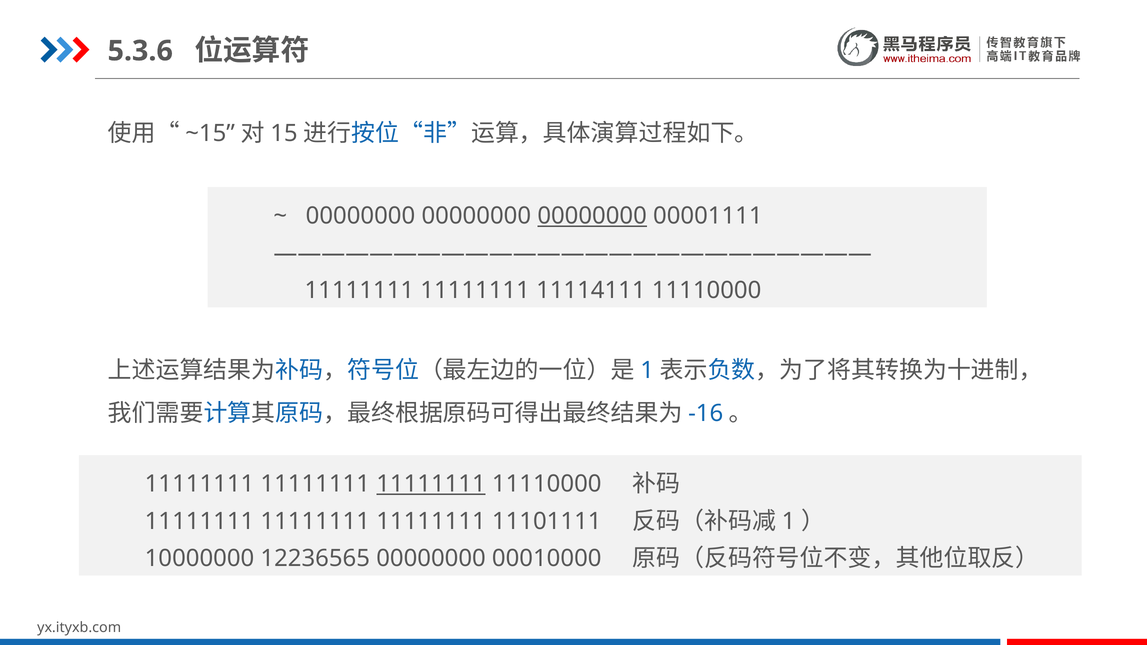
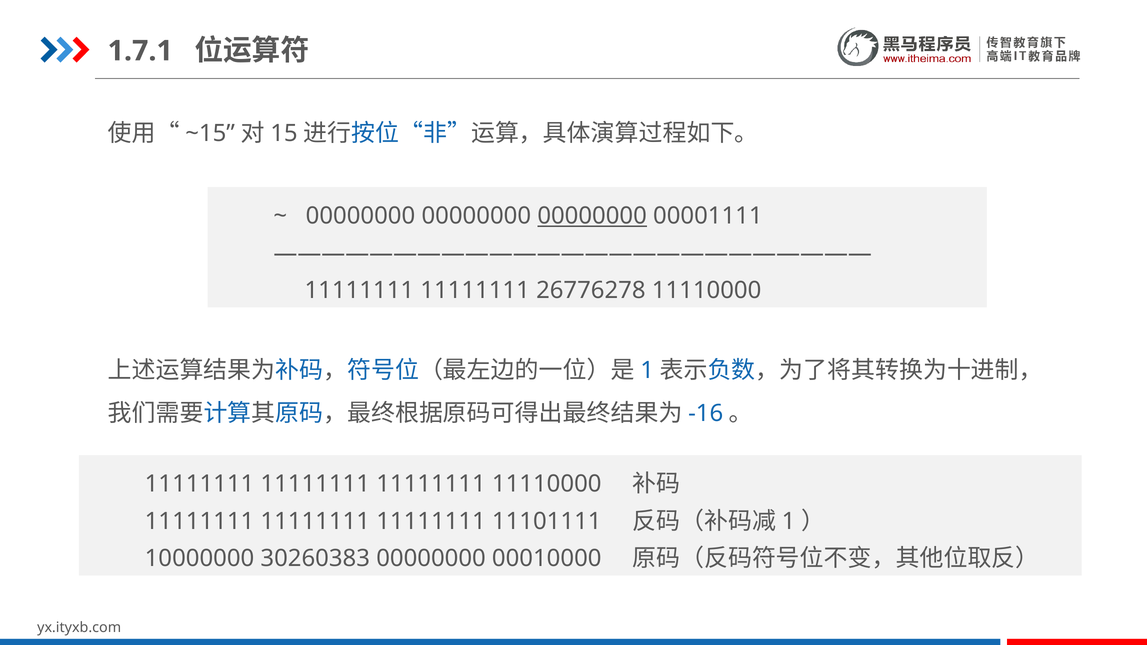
5.3.6: 5.3.6 -> 1.7.1 (140, 51)
11114111: 11114111 -> 26776278 (591, 291)
11111111 underline: present -> none (431, 484)
12236565: 12236565 -> 30260383 (315, 559)
